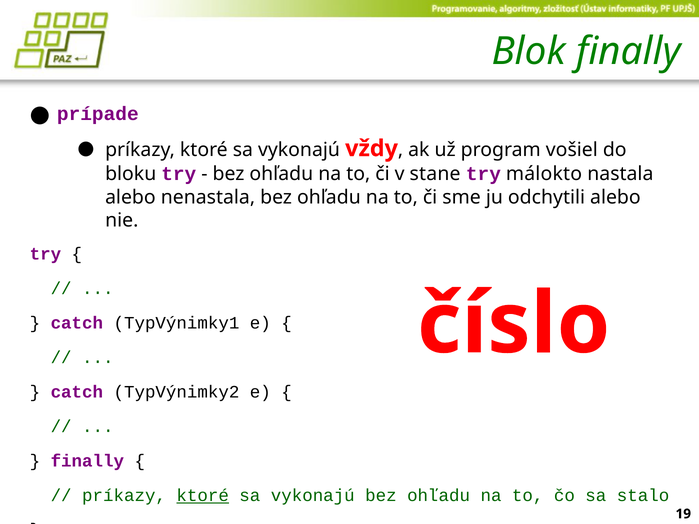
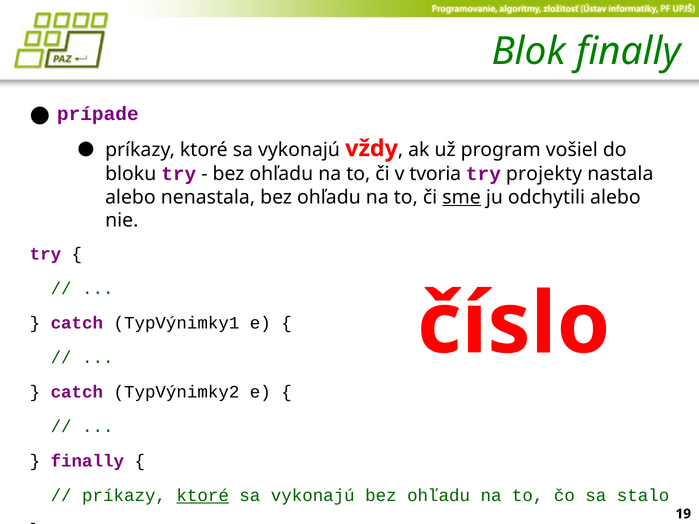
stane: stane -> tvoria (435, 174)
málokto: málokto -> projekty (544, 174)
sme underline: none -> present (462, 197)
